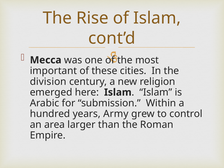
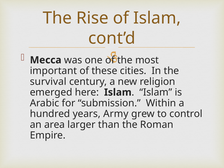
division: division -> survival (48, 82)
